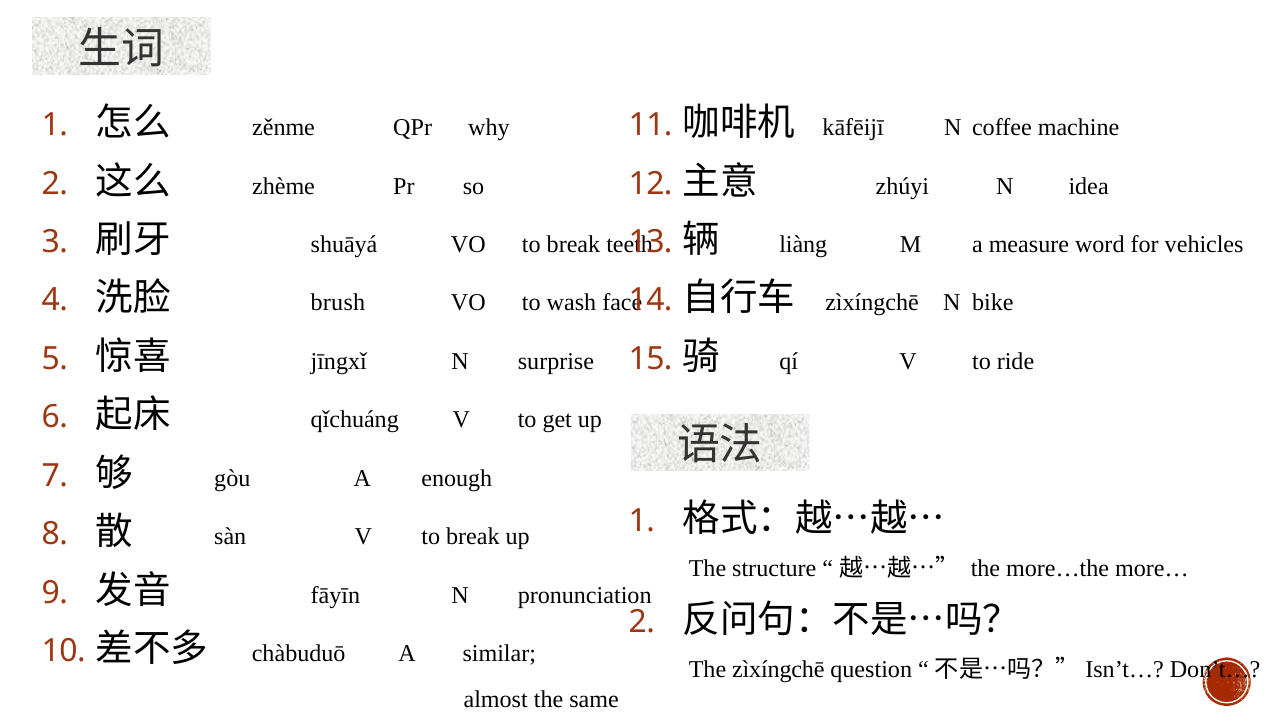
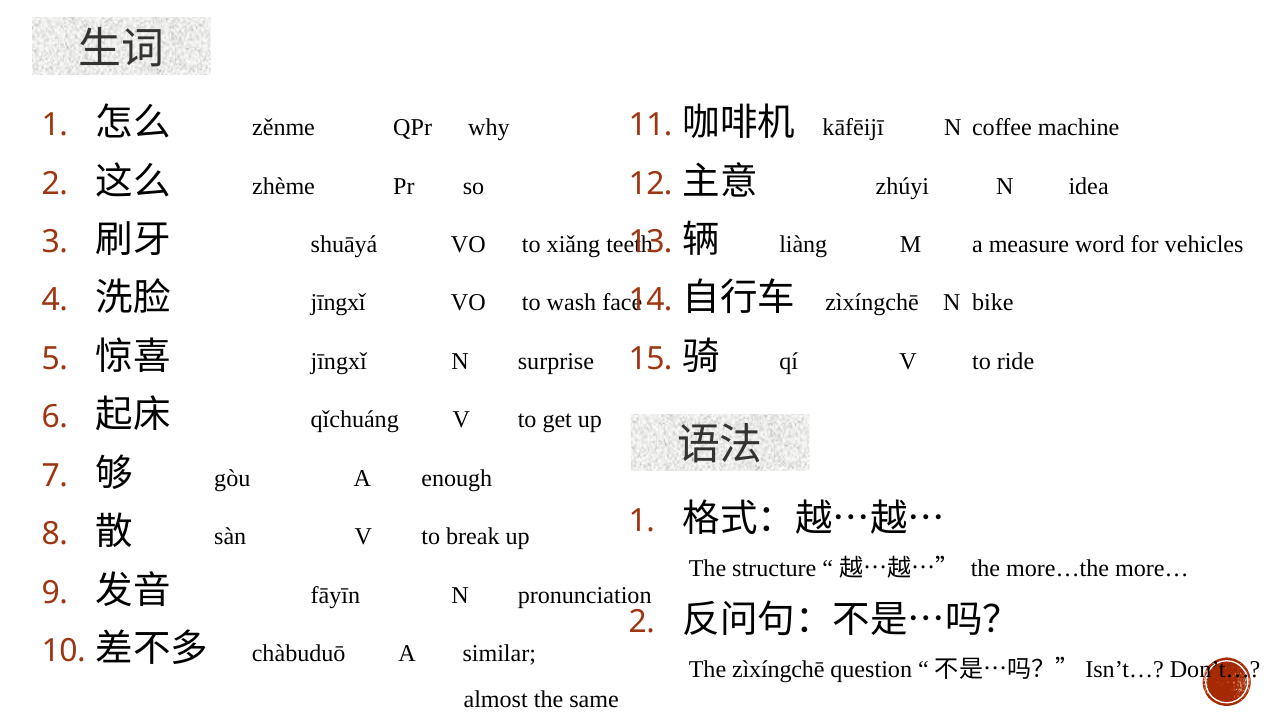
VO to break: break -> xiǎng (573, 244)
brush: brush -> jīngxǐ (338, 303)
